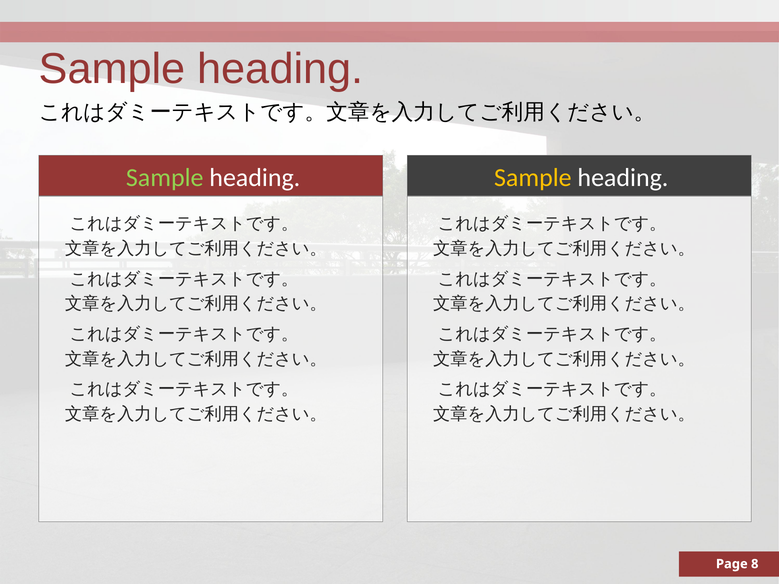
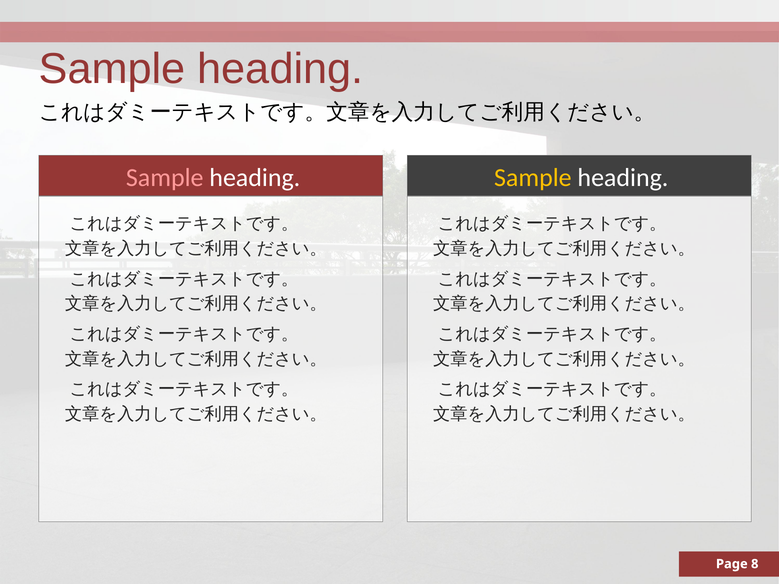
Sample colour: light green -> pink (165, 178)
